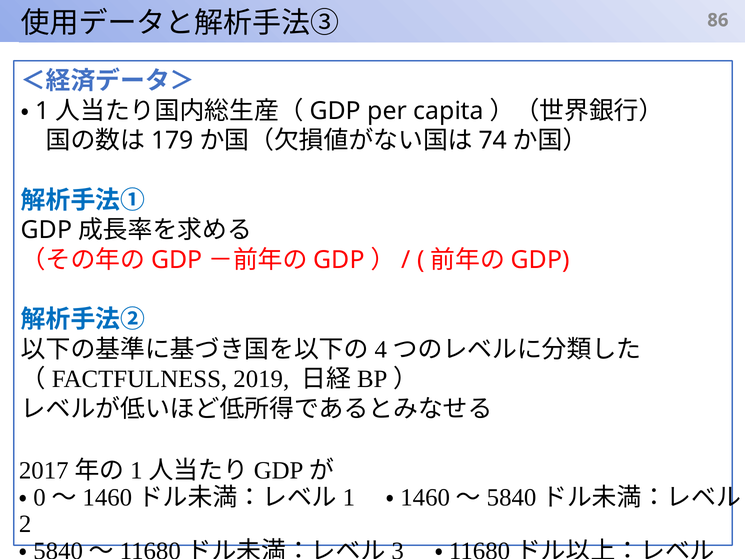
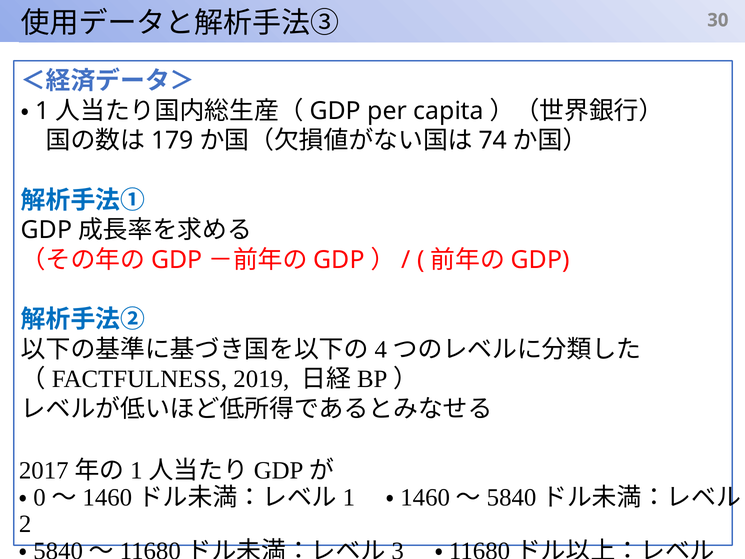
86: 86 -> 30 (718, 20)
